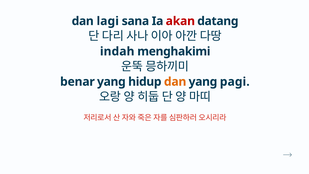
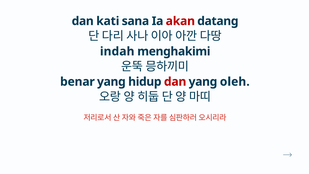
lagi: lagi -> kati (108, 21)
dan colour: orange -> red (175, 82)
pagi: pagi -> oleh (235, 82)
